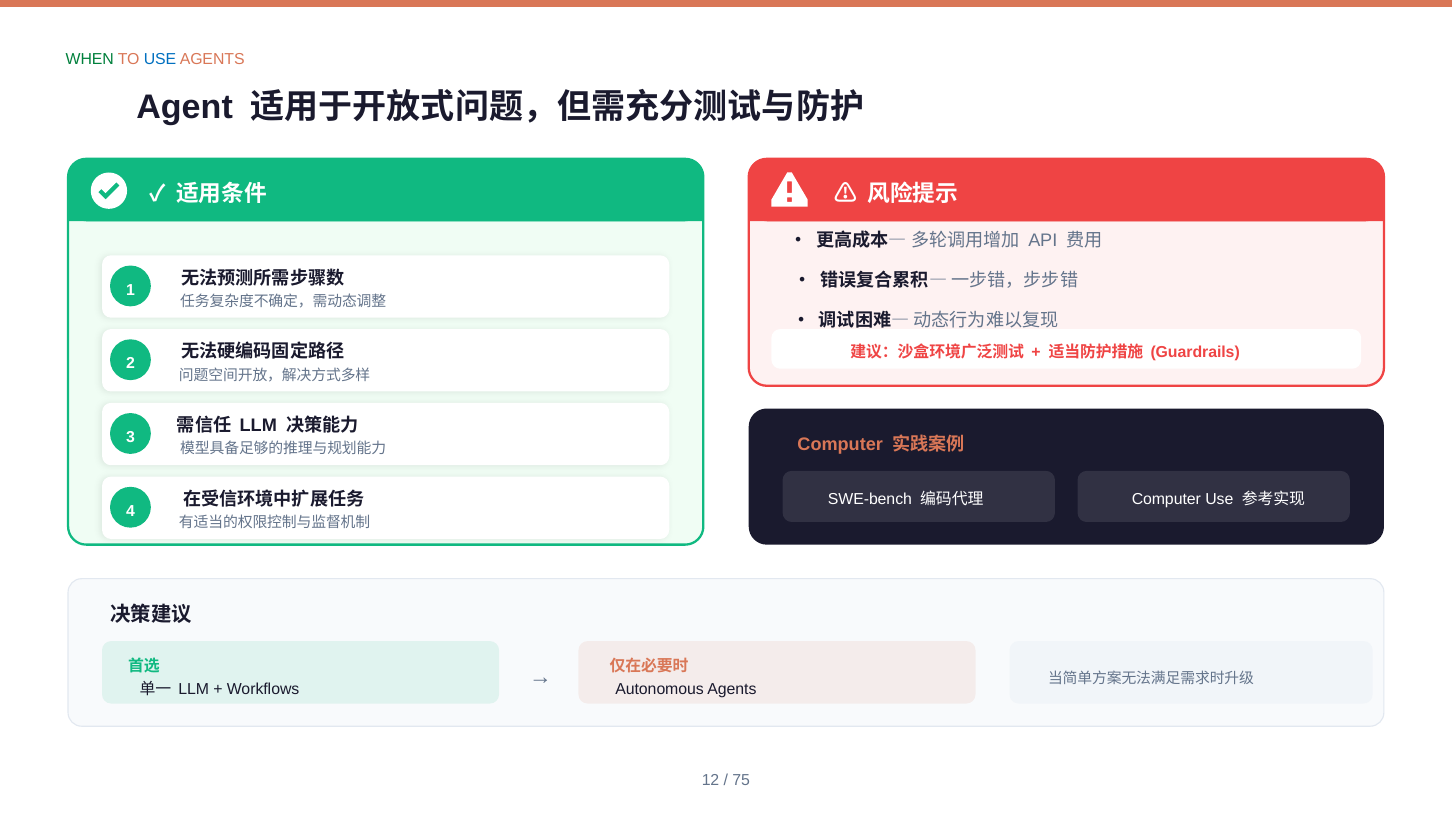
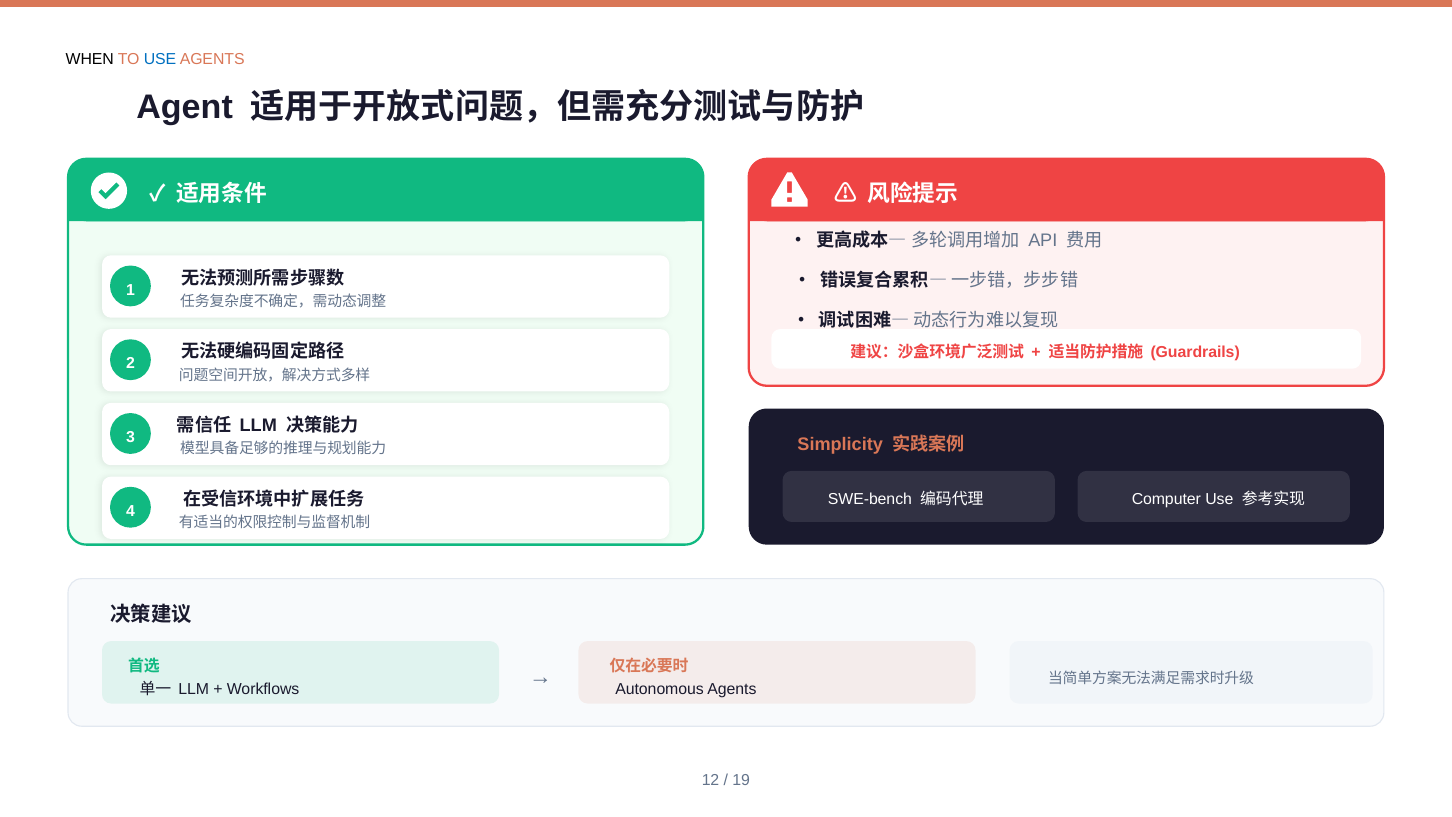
WHEN colour: green -> black (90, 59)
Computer: Computer -> Simplicity (840, 445)
75: 75 -> 19 (741, 780)
